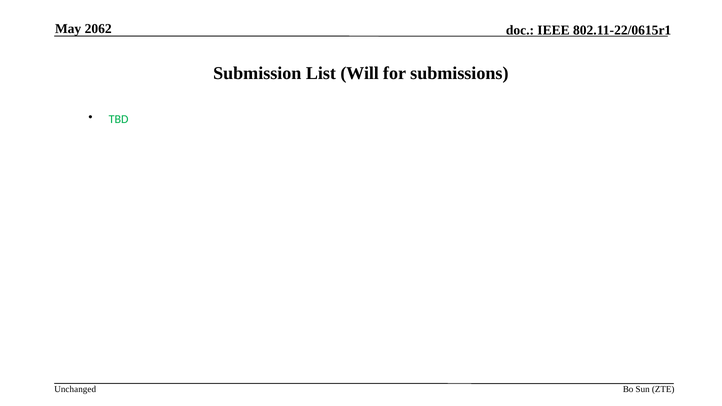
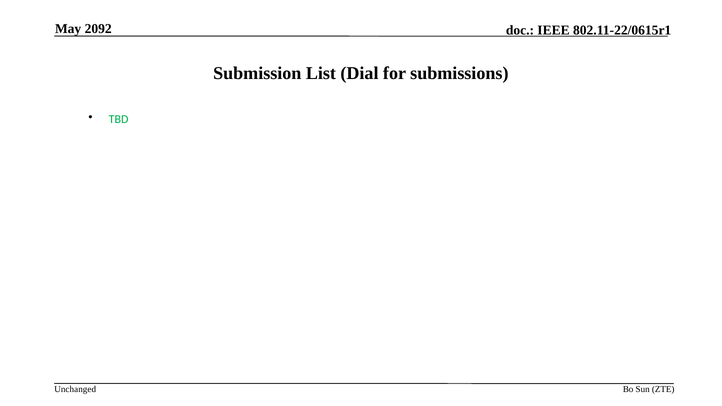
2062: 2062 -> 2092 (98, 29)
Will: Will -> Dial (359, 73)
